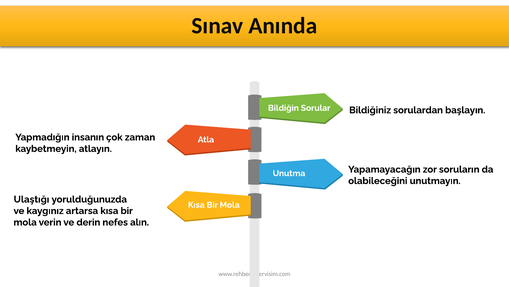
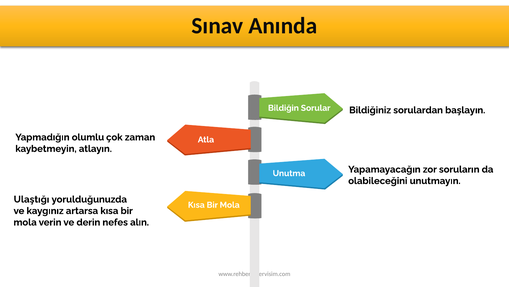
insanın: insanın -> olumlu (88, 137)
